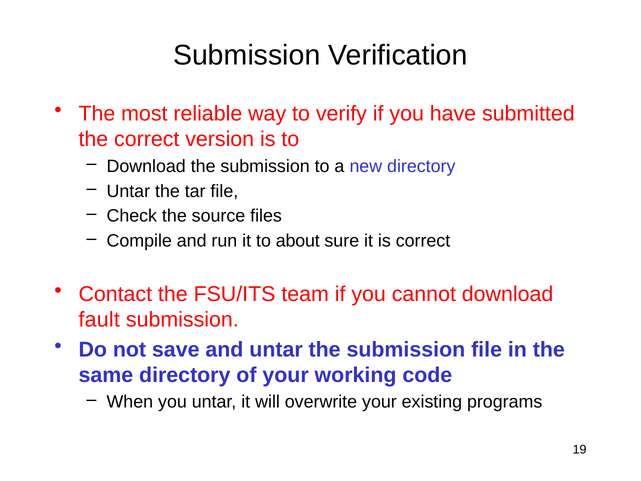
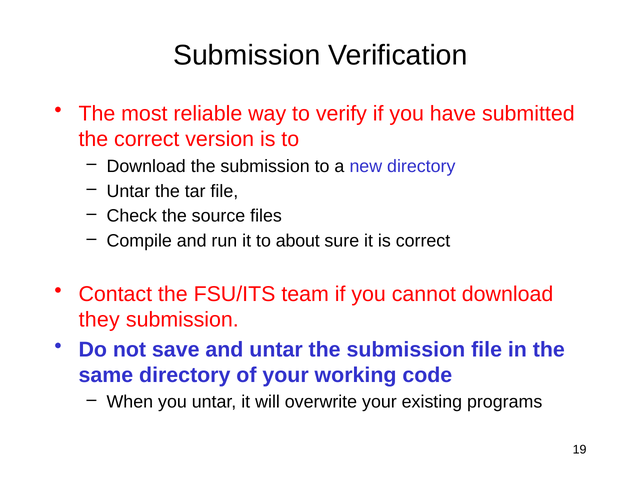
fault: fault -> they (99, 320)
